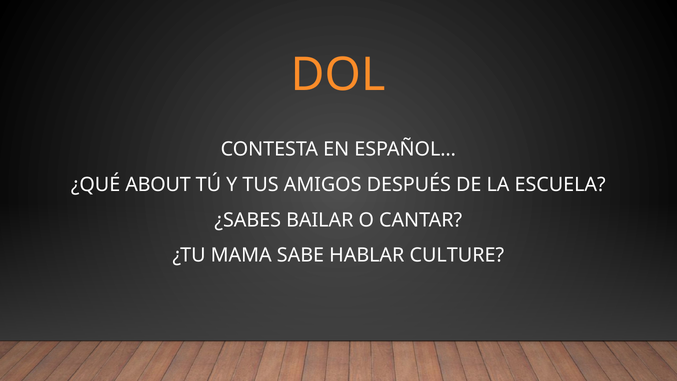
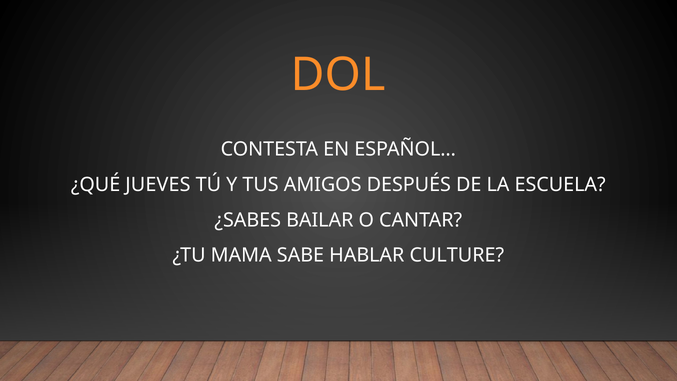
ABOUT: ABOUT -> JUEVES (158, 184)
